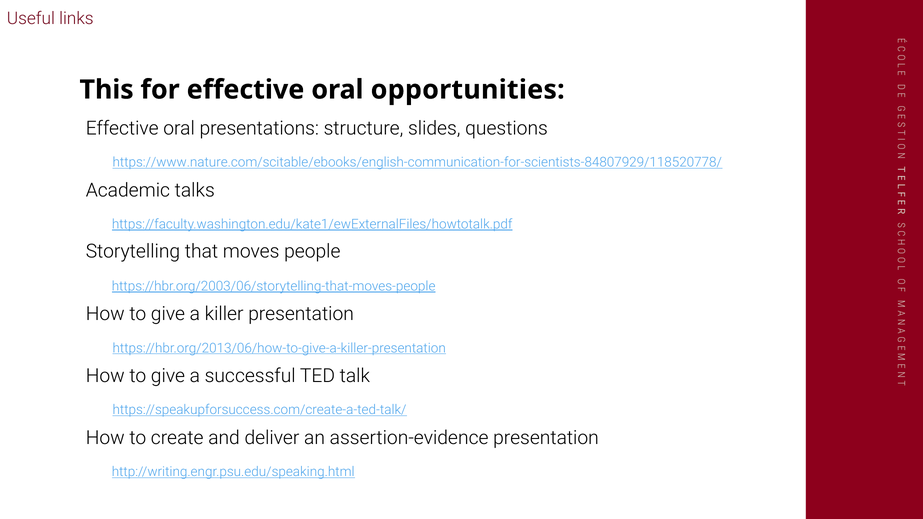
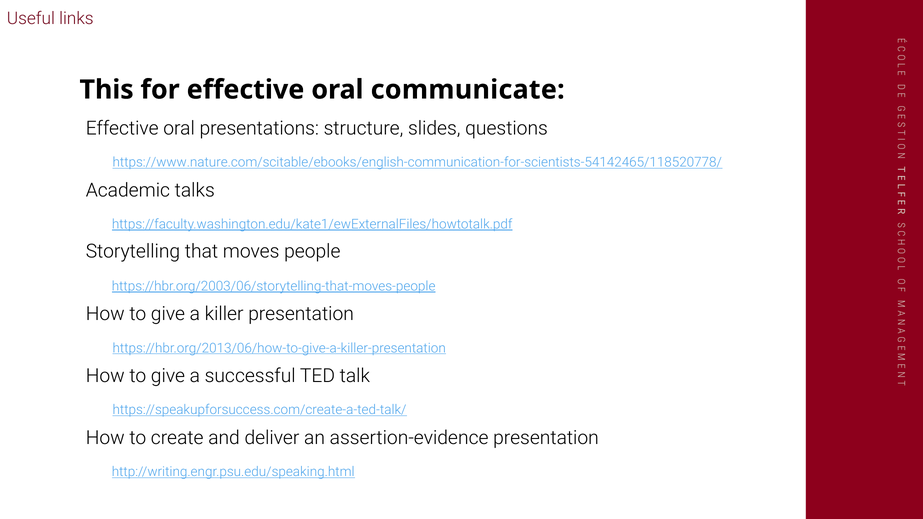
opportunities: opportunities -> communicate (468, 90)
https://www.nature.com/scitable/ebooks/english-communication-for-scientists-84807929/118520778/: https://www.nature.com/scitable/ebooks/english-communication-for-scientists-84807929/118520778/ -> https://www.nature.com/scitable/ebooks/english-communication-for-scientists-54142465/118520778/ (417, 162)
